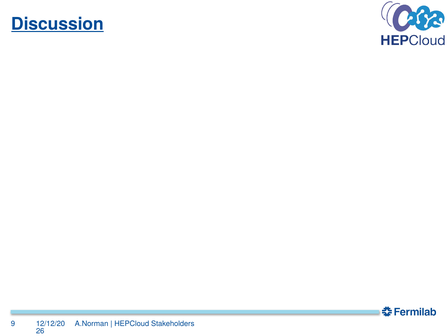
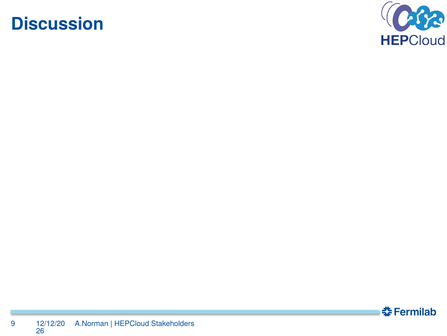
Discussion underline: present -> none (57, 24)
